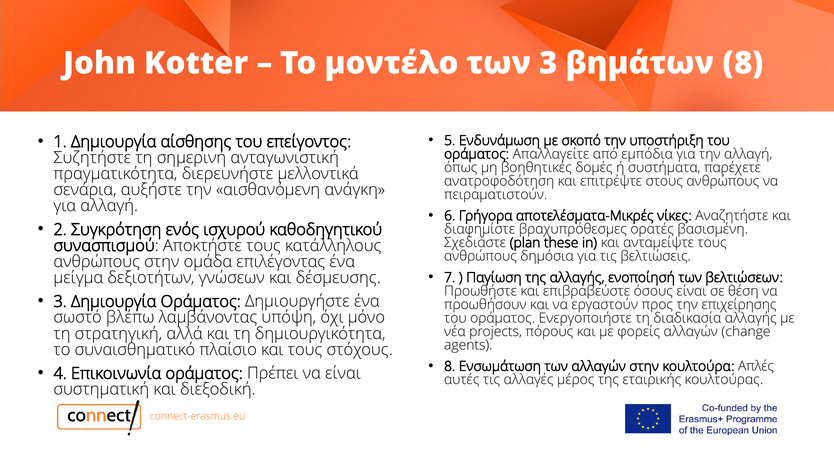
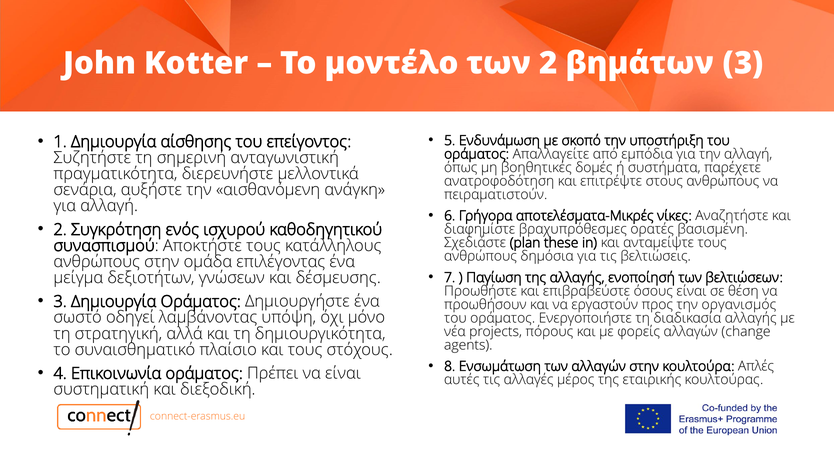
των 3: 3 -> 2 (548, 63)
βημάτων 8: 8 -> 3 (743, 63)
επιχείρησης: επιχείρησης -> οργανισμός (739, 305)
βλέπω: βλέπω -> οδηγεί (130, 318)
